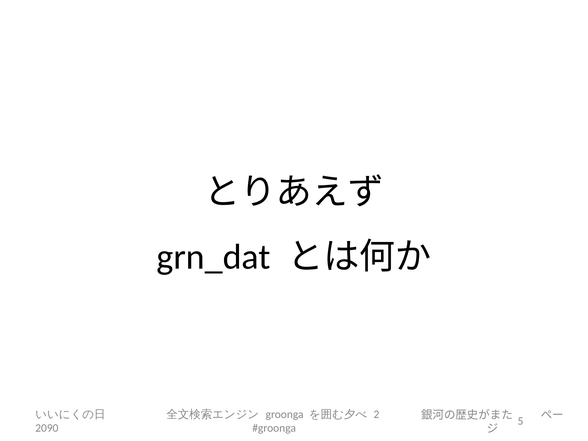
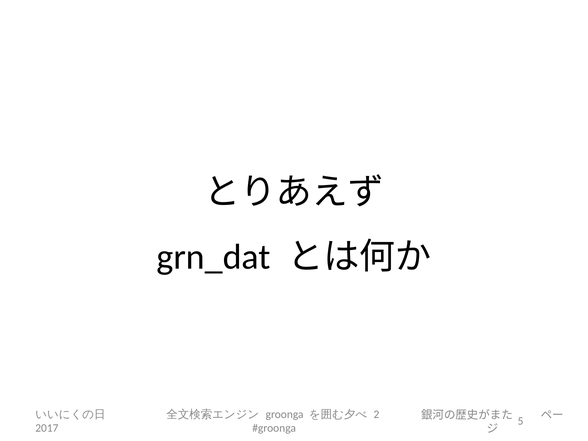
2090: 2090 -> 2017 (47, 428)
